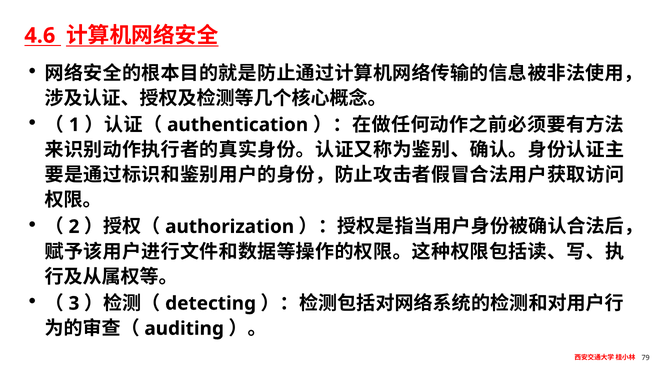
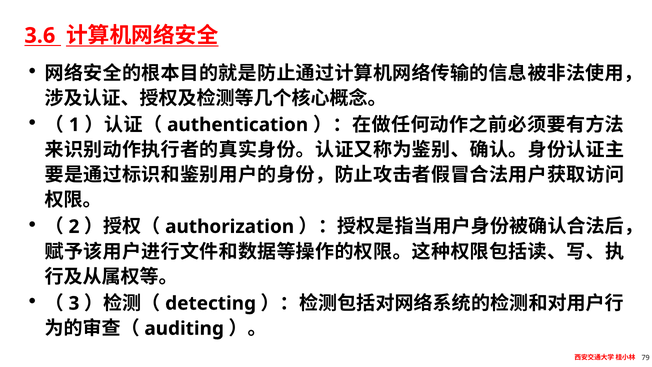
4.6: 4.6 -> 3.6 (40, 36)
